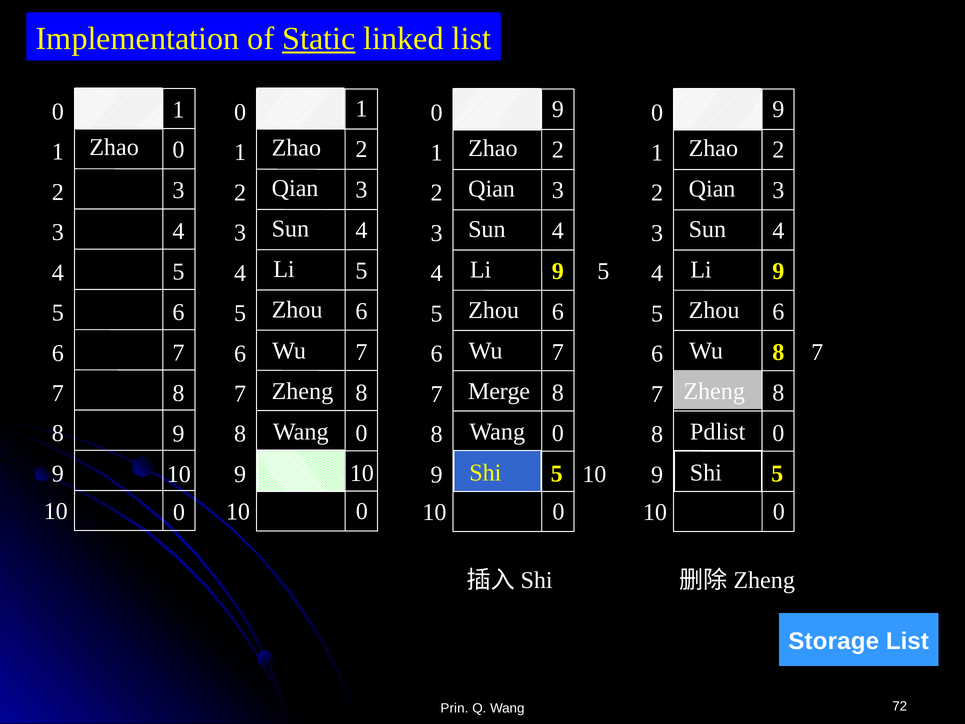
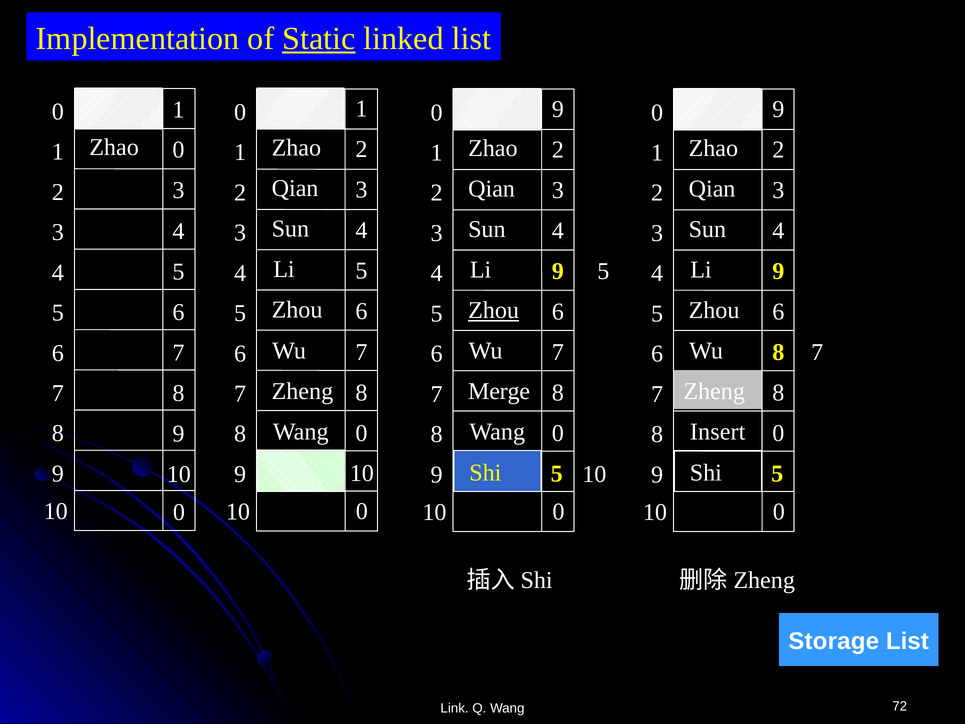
Zhou underline: none -> present (494, 310)
Pdlist: Pdlist -> Insert (718, 432)
Prin: Prin -> Link (455, 708)
